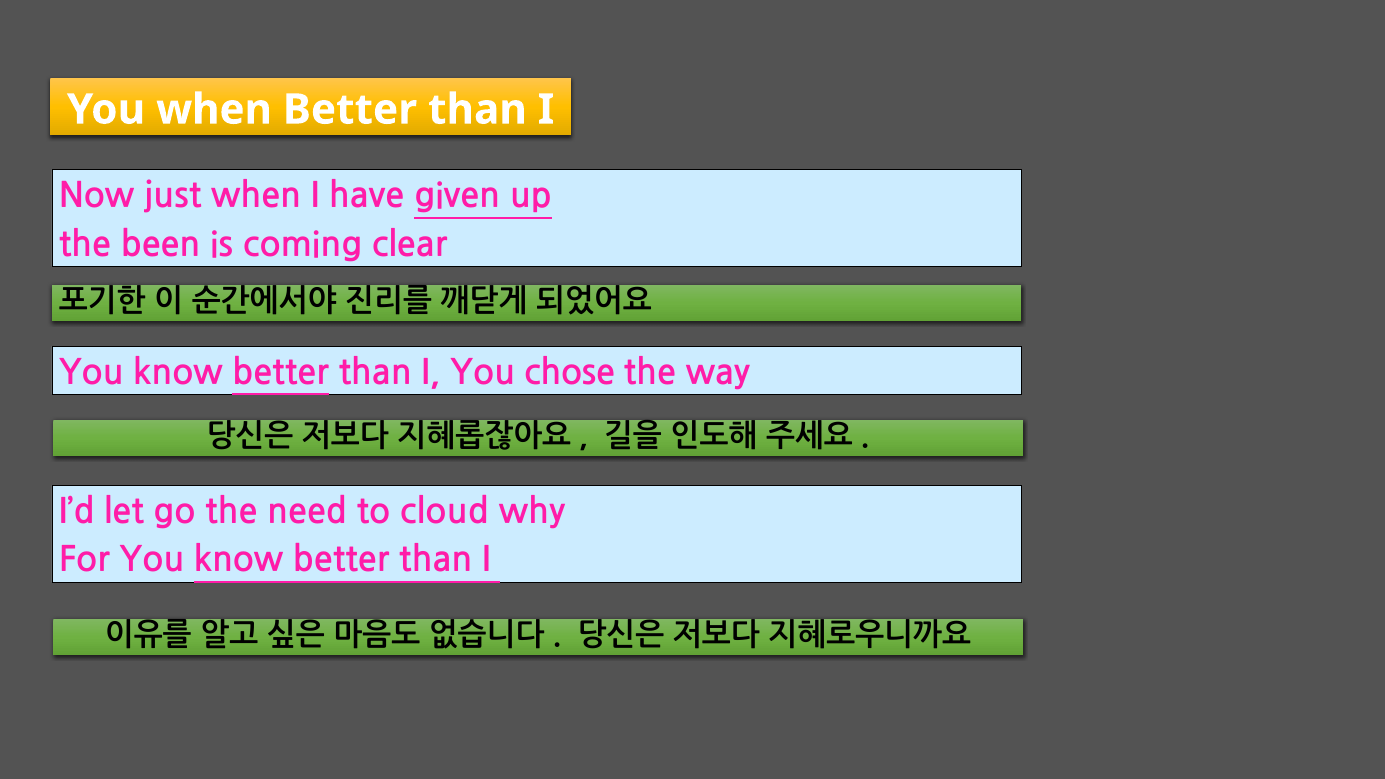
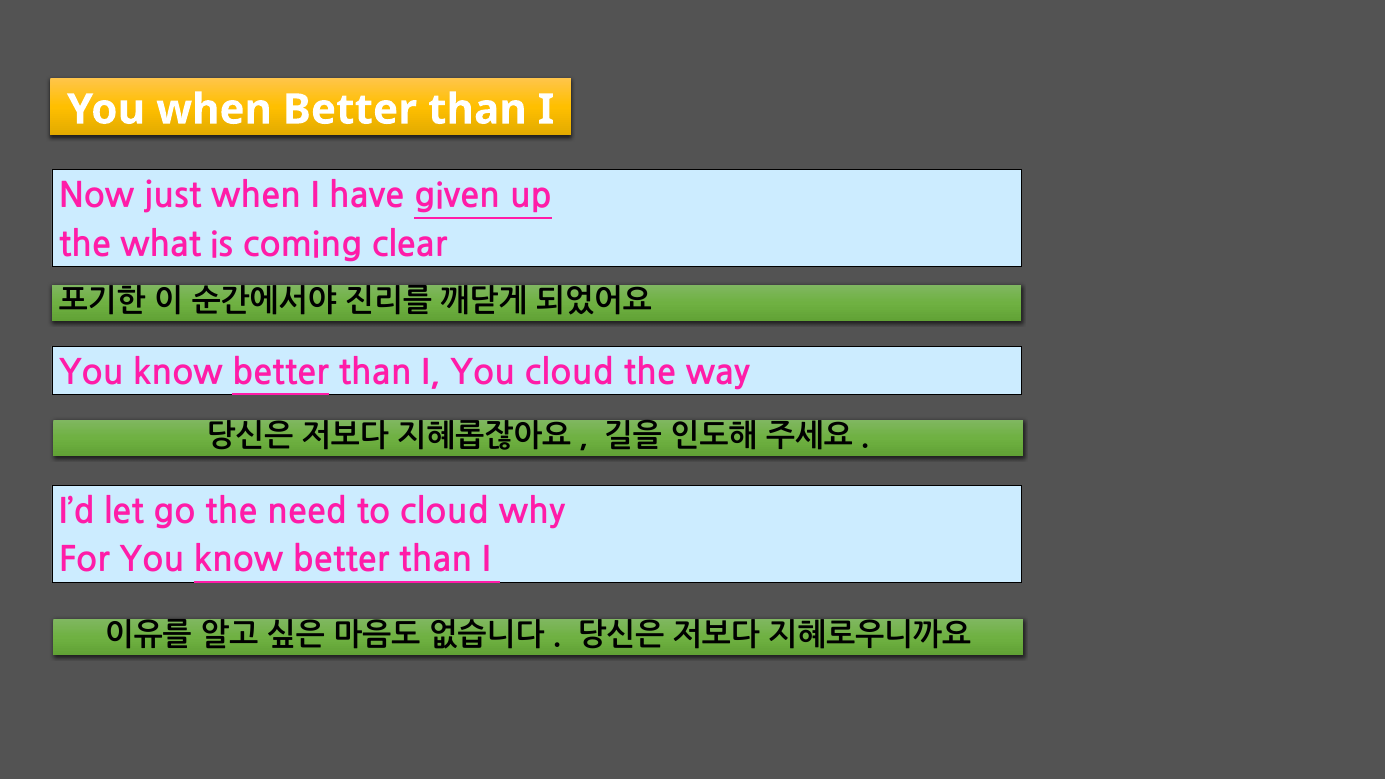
been: been -> what (161, 245)
You chose: chose -> cloud (569, 373)
